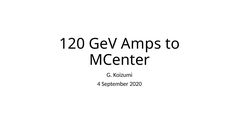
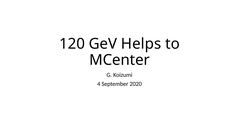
Amps: Amps -> Helps (141, 44)
